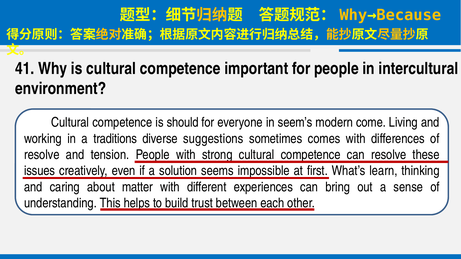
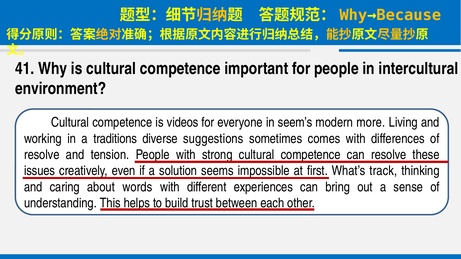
should: should -> videos (183, 123)
come: come -> more (371, 123)
learn: learn -> track (383, 171)
matter: matter -> words (137, 187)
